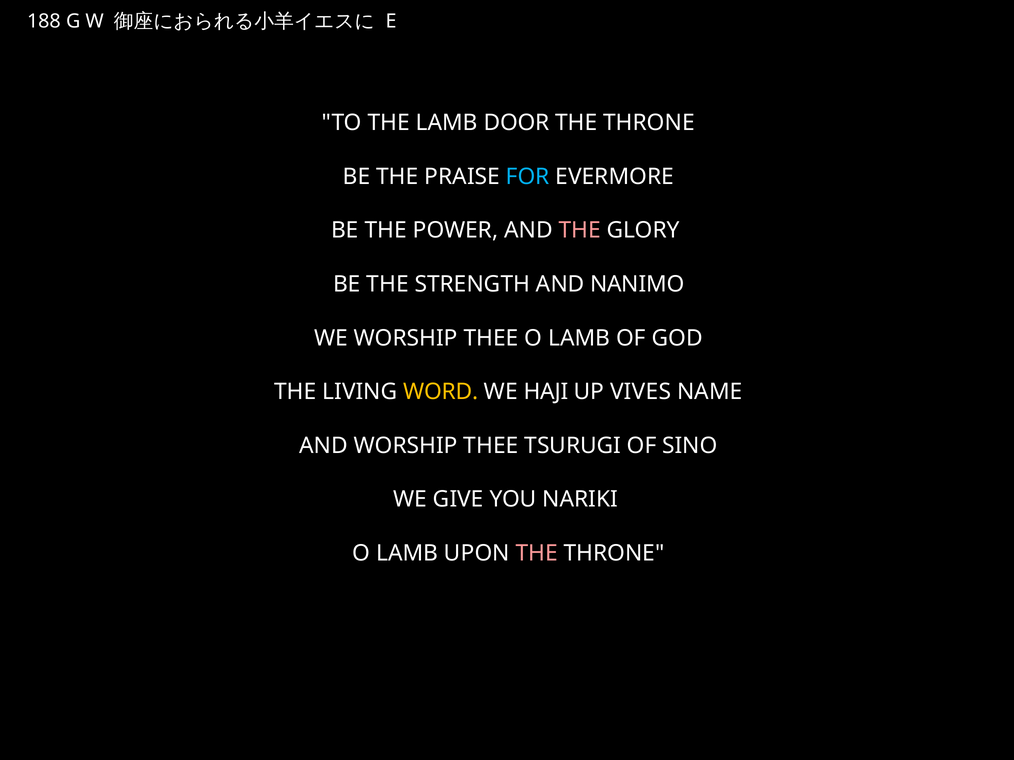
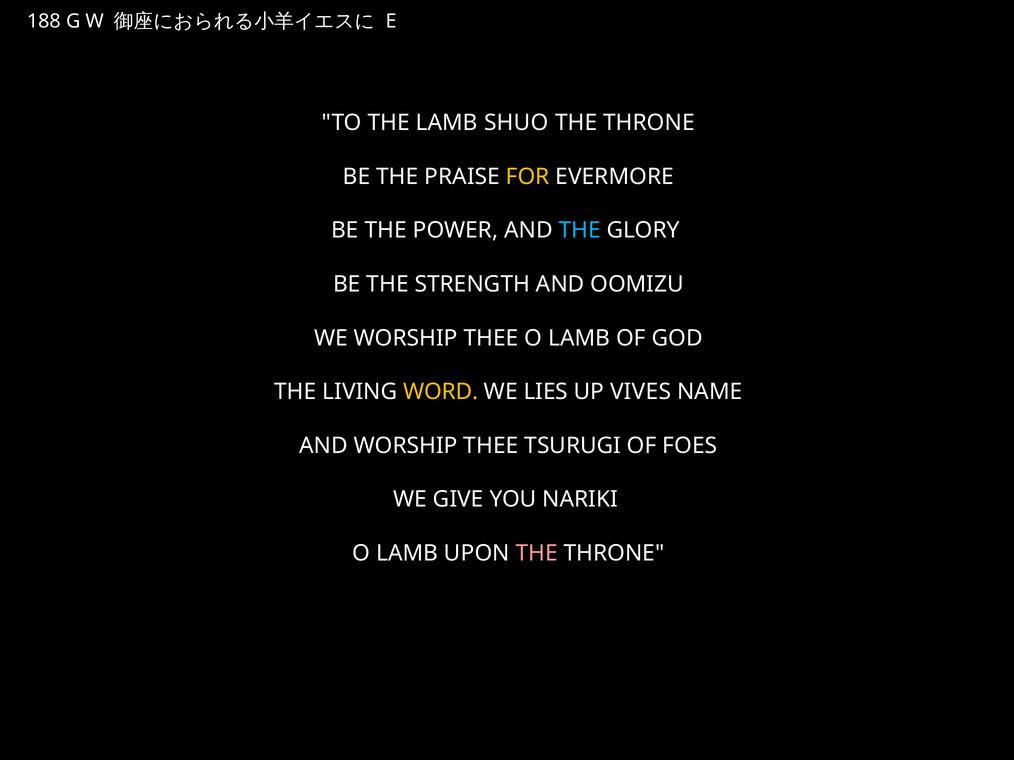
DOOR: DOOR -> SHUO (516, 123)
FOR colour: light blue -> yellow (528, 177)
THE colour: pink -> light blue (580, 231)
NANIMO: NANIMO -> OOMIZU (637, 284)
HAJI: HAJI -> LIES (546, 392)
SINO: SINO -> FOES (690, 446)
